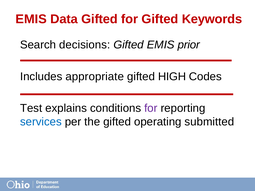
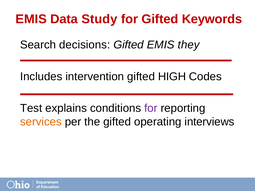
Data Gifted: Gifted -> Study (99, 19)
prior: prior -> they (189, 45)
appropriate: appropriate -> intervention (95, 77)
services colour: blue -> orange (41, 122)
submitted: submitted -> interviews (209, 122)
